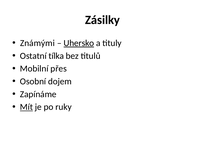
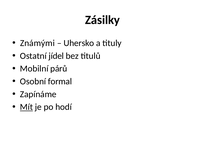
Uhersko underline: present -> none (79, 43)
tílka: tílka -> jídel (56, 56)
přes: přes -> párů (59, 69)
dojem: dojem -> formal (60, 81)
ruky: ruky -> hodí (64, 107)
